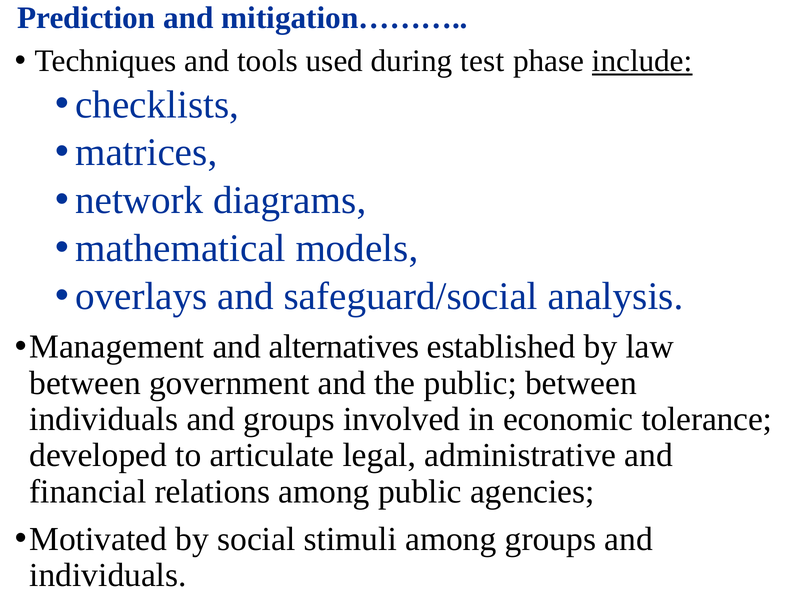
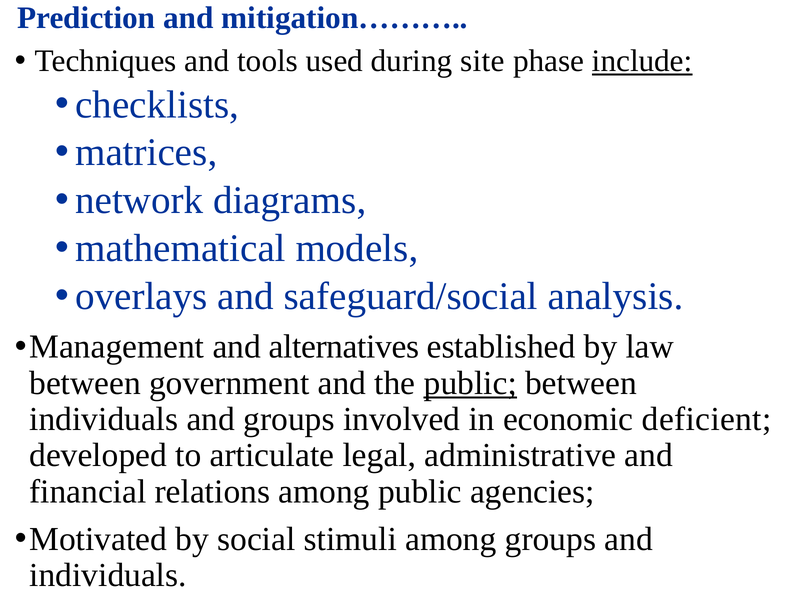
test: test -> site (482, 61)
public underline: none -> present (470, 383)
tolerance: tolerance -> deficient (707, 419)
